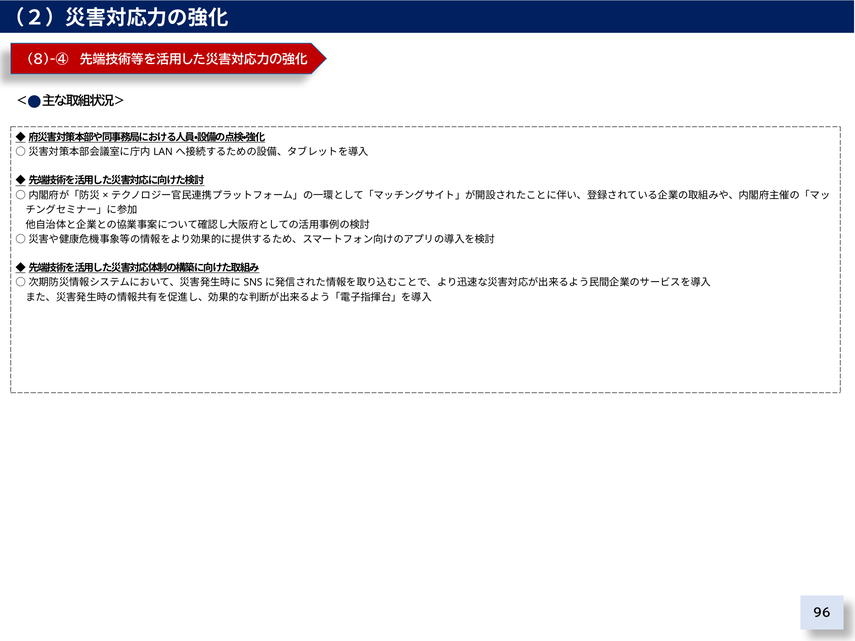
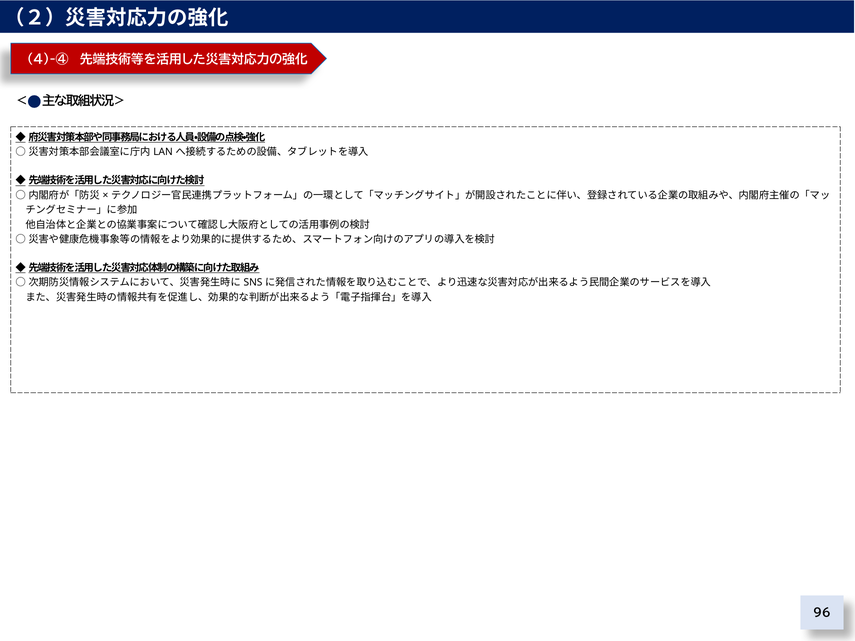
8)-④: 8)-④ -> 4)-④ (48, 59)
